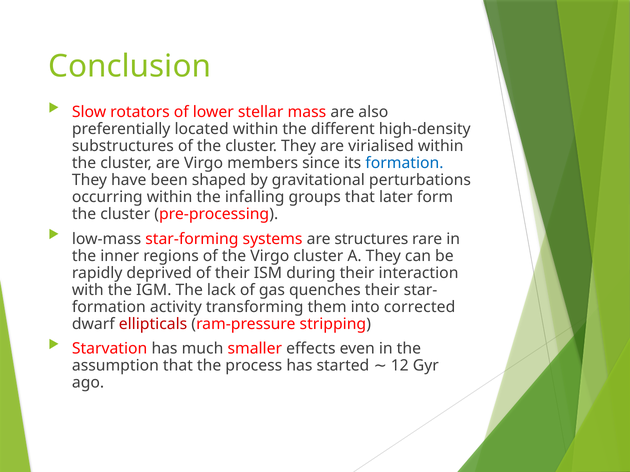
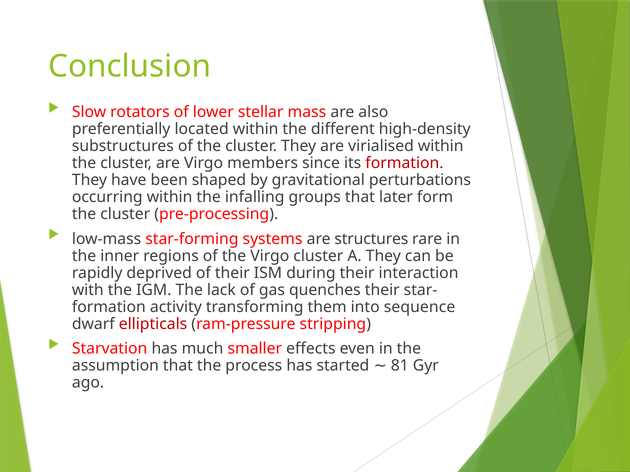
formation colour: blue -> red (404, 163)
corrected: corrected -> sequence (420, 307)
12: 12 -> 81 (400, 366)
